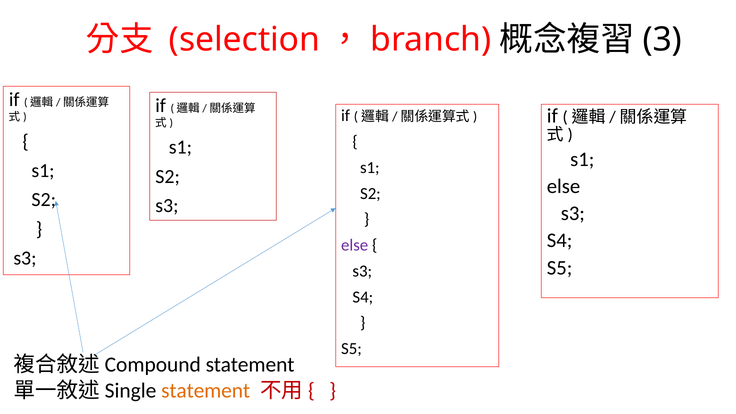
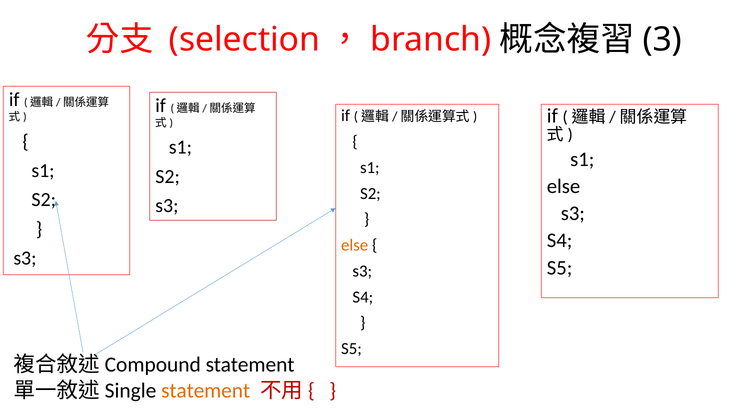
else colour: purple -> orange (355, 245)
